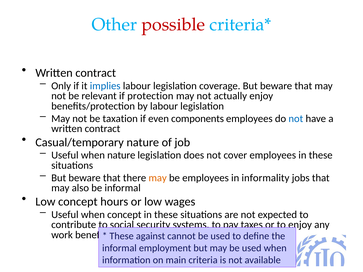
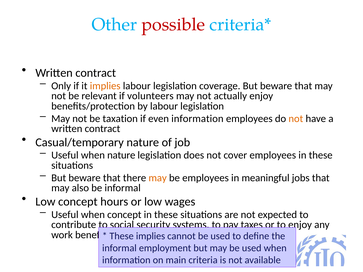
implies colour: blue -> orange (105, 86)
protection: protection -> volunteers (150, 96)
even components: components -> information (197, 119)
not colour: blue -> orange (296, 119)
informality: informality -> meaningful (266, 178)
These against: against -> implies (151, 236)
